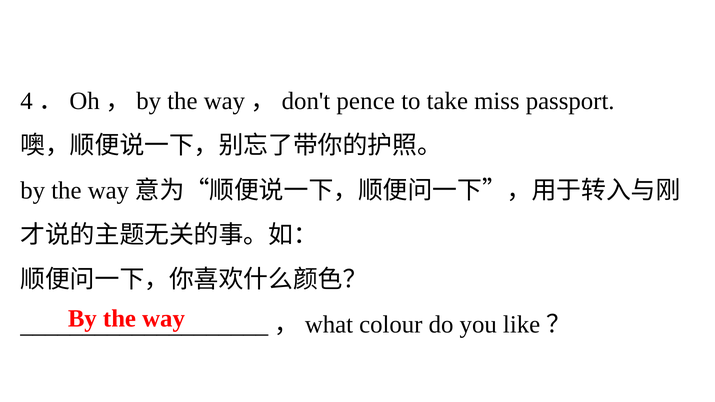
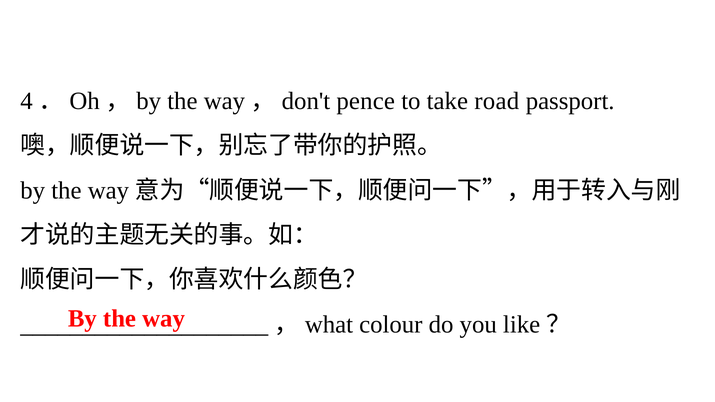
miss: miss -> road (497, 101)
